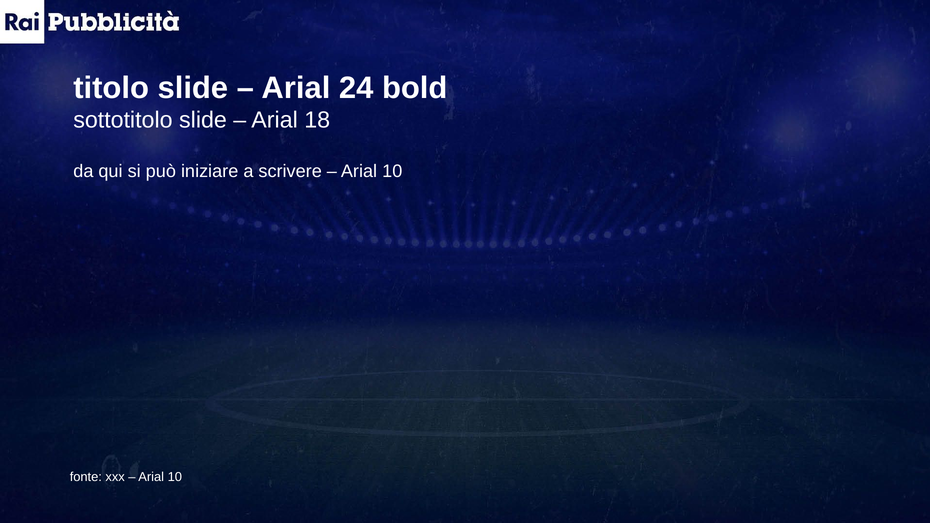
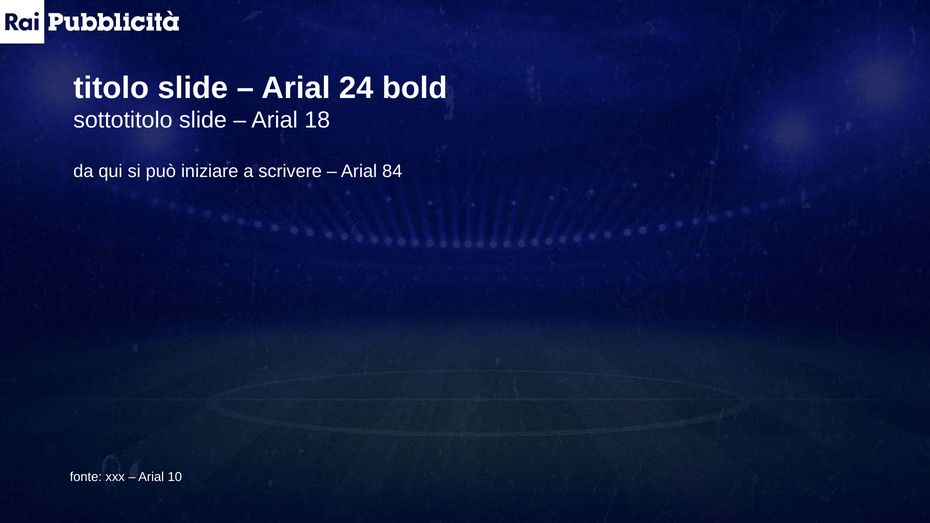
10: 10 -> 84 (392, 171)
